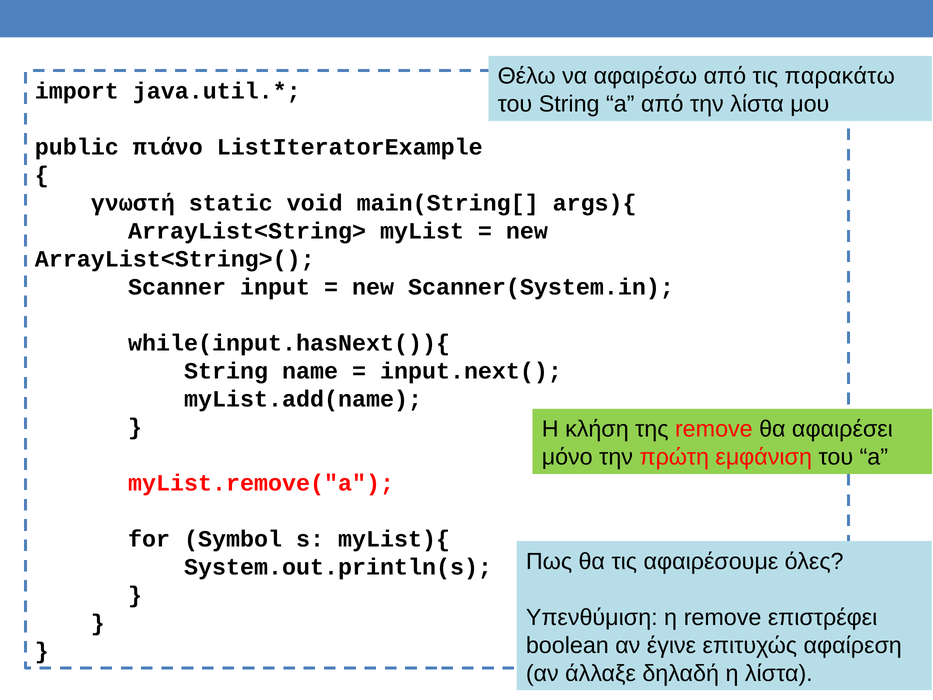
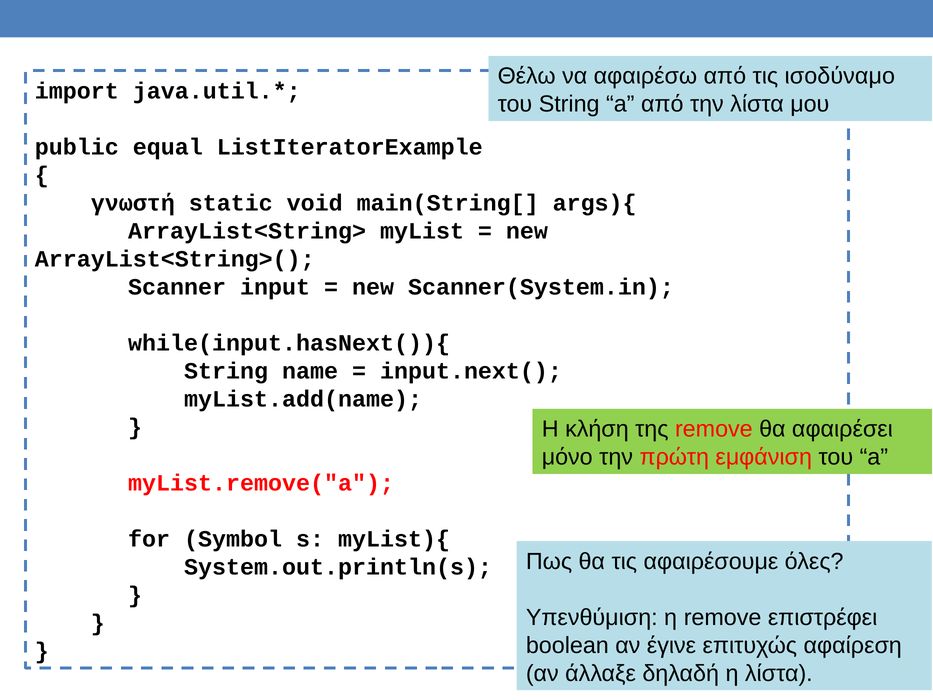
παρακάτω: παρακάτω -> ισοδύναμο (840, 76)
πιάνο: πιάνο -> equal (168, 147)
